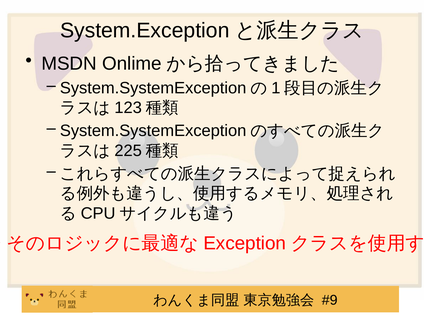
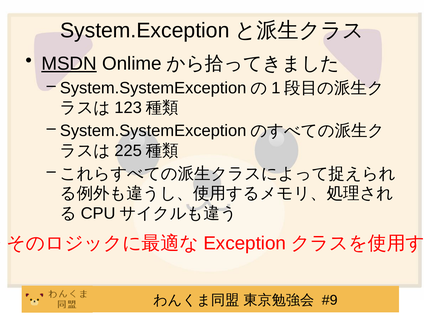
MSDN underline: none -> present (69, 64)
